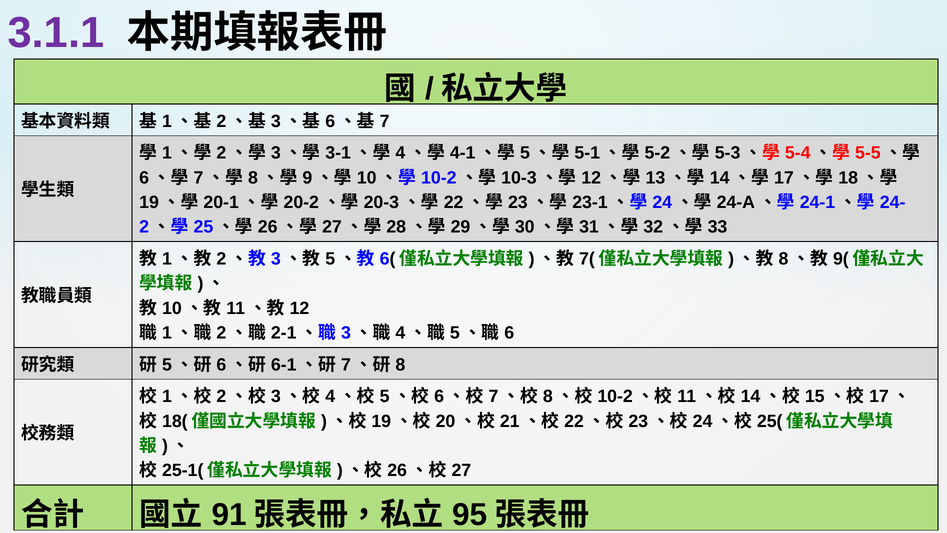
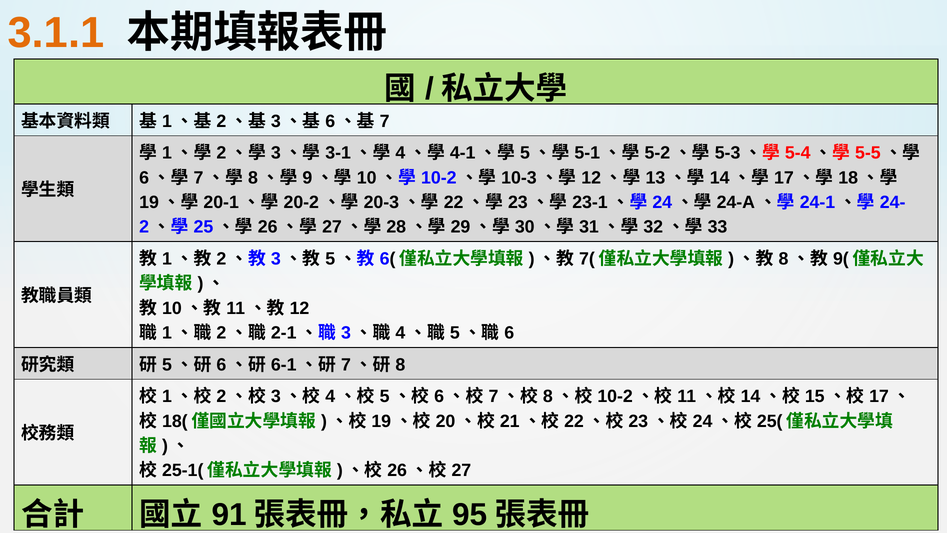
3.1.1 colour: purple -> orange (56, 33)
